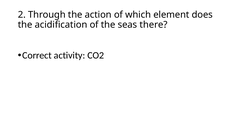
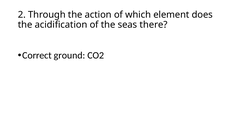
activity: activity -> ground (70, 55)
